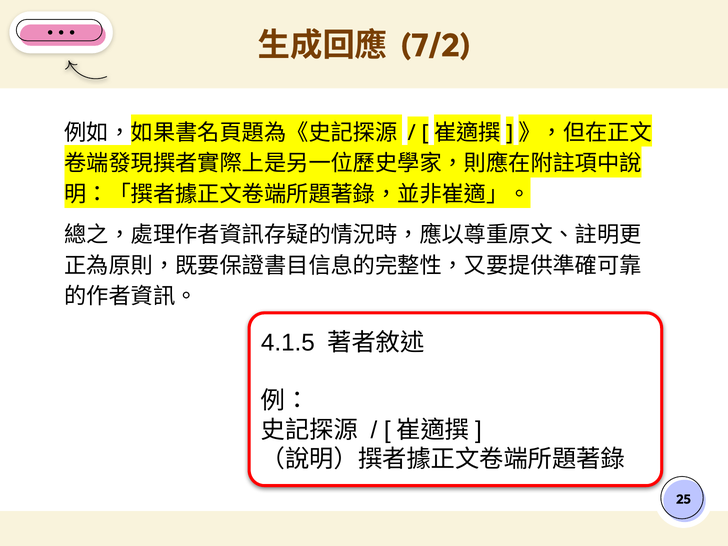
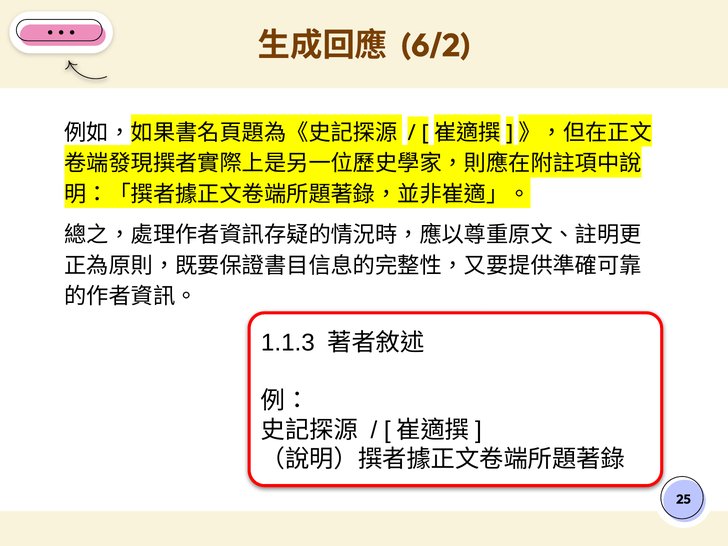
7/2: 7/2 -> 6/2 (436, 46)
4.1.5: 4.1.5 -> 1.1.3 (288, 343)
